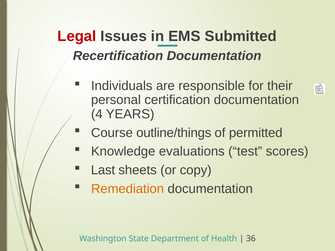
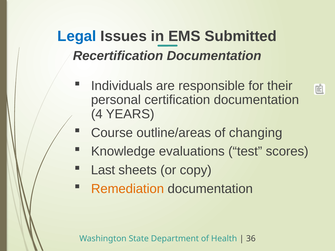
Legal colour: red -> blue (77, 36)
outline/things: outline/things -> outline/areas (174, 133)
permitted: permitted -> changing (256, 133)
